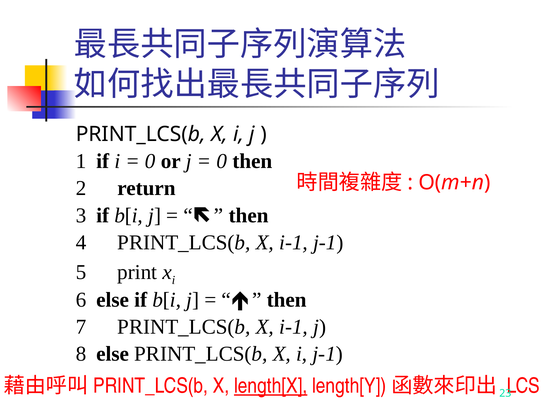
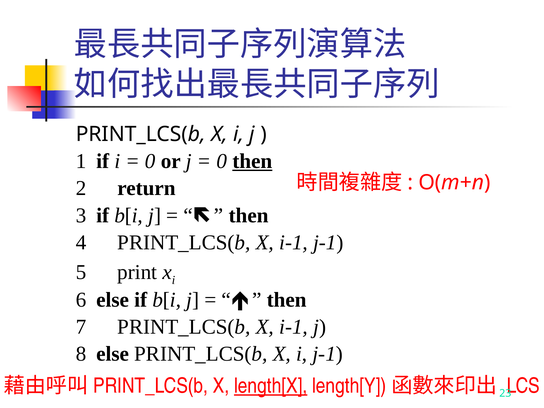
then underline: none -> present (252, 161)
